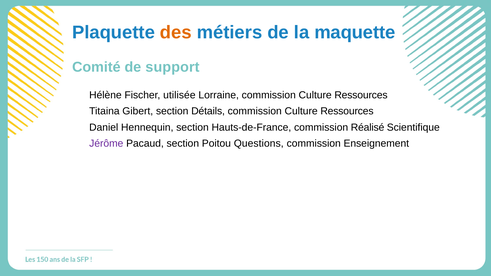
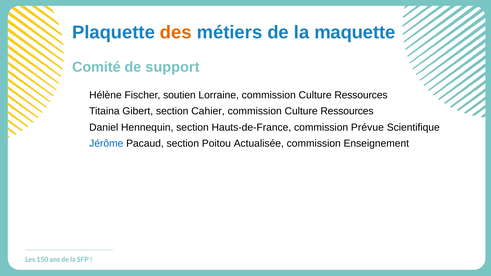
utilisée: utilisée -> soutien (179, 95)
Détails: Détails -> Cahier (208, 111)
Réalisé: Réalisé -> Prévue (367, 127)
Jérôme colour: purple -> blue (106, 144)
Questions: Questions -> Actualisée (259, 144)
